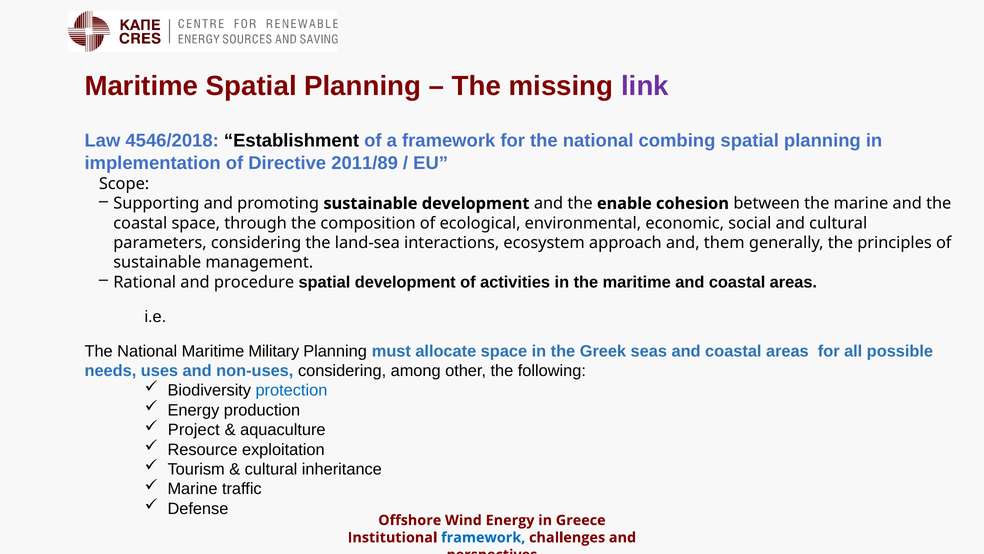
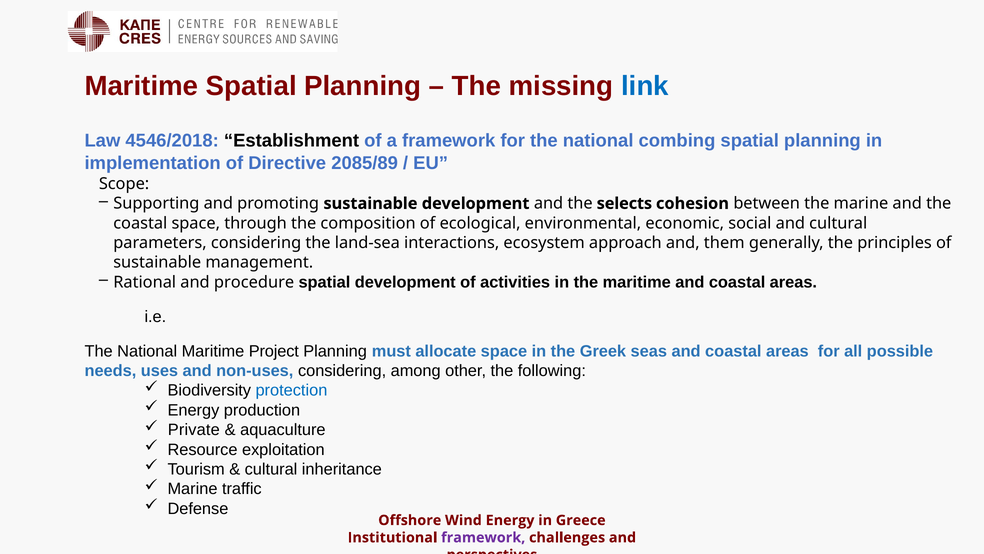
link colour: purple -> blue (645, 86)
2011/89: 2011/89 -> 2085/89 (365, 163)
enable: enable -> selects (624, 203)
Military: Military -> Project (274, 351)
Project: Project -> Private (194, 430)
framework colour: blue -> purple (483, 537)
